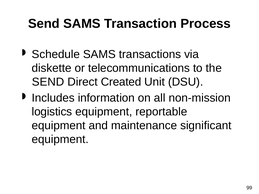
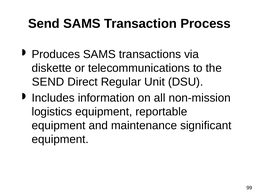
Schedule: Schedule -> Produces (56, 54)
Created: Created -> Regular (121, 82)
